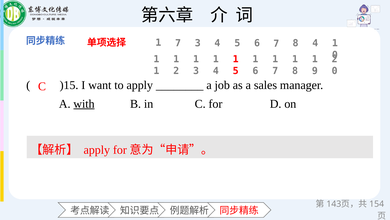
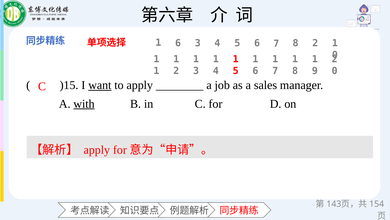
7: 7 -> 6 (178, 43)
8 4: 4 -> 2 (315, 43)
want underline: none -> present (100, 85)
